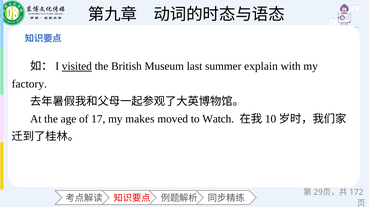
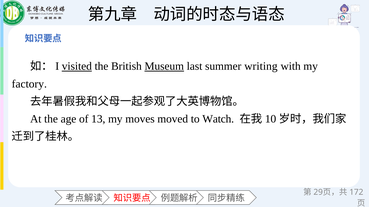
Museum underline: none -> present (164, 66)
explain: explain -> writing (261, 66)
17: 17 -> 13 (98, 119)
makes: makes -> moves (140, 119)
